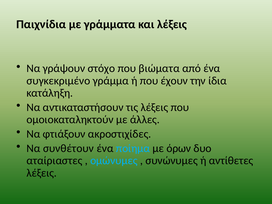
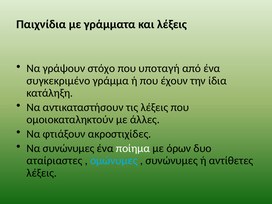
βιώματα: βιώματα -> υποταγή (159, 68)
Να συνθέτουν: συνθέτουν -> συνώνυμες (69, 148)
ποίημα colour: light blue -> white (133, 148)
